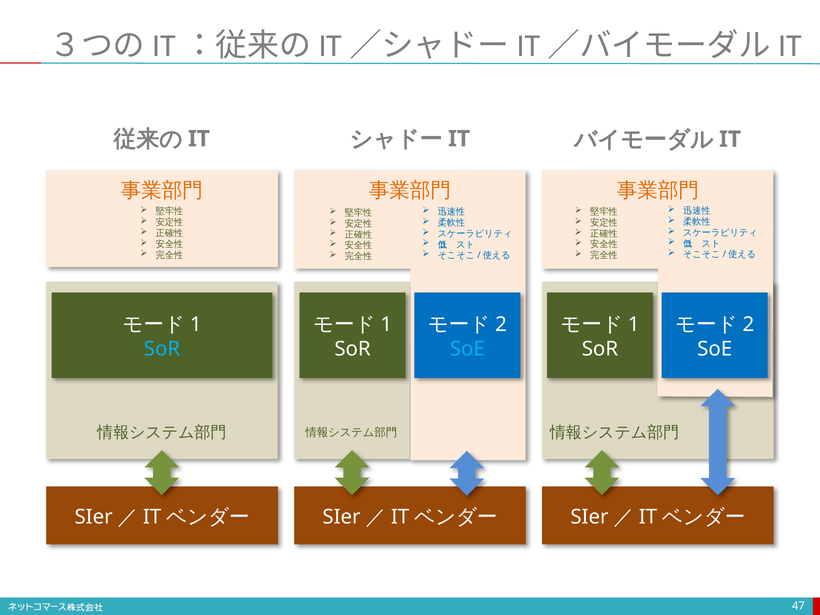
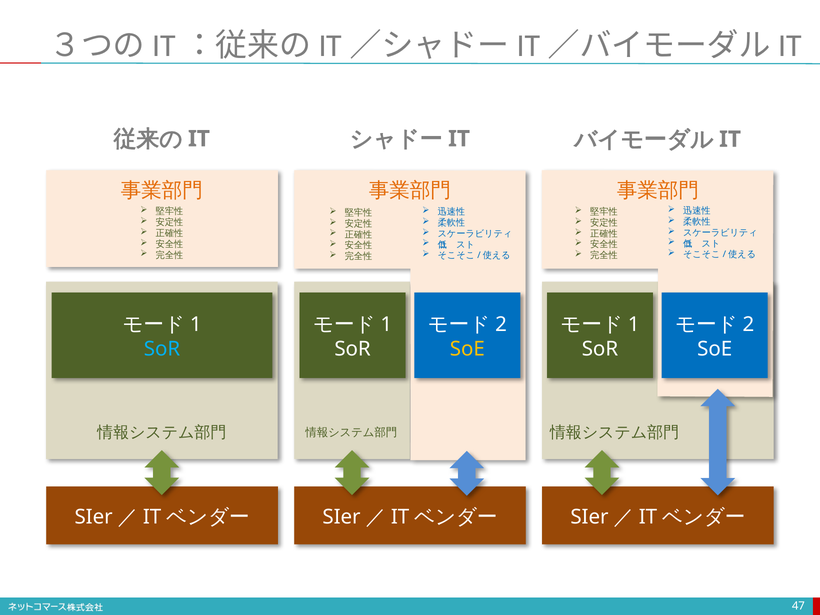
SoE colour: light blue -> yellow (467, 349)
